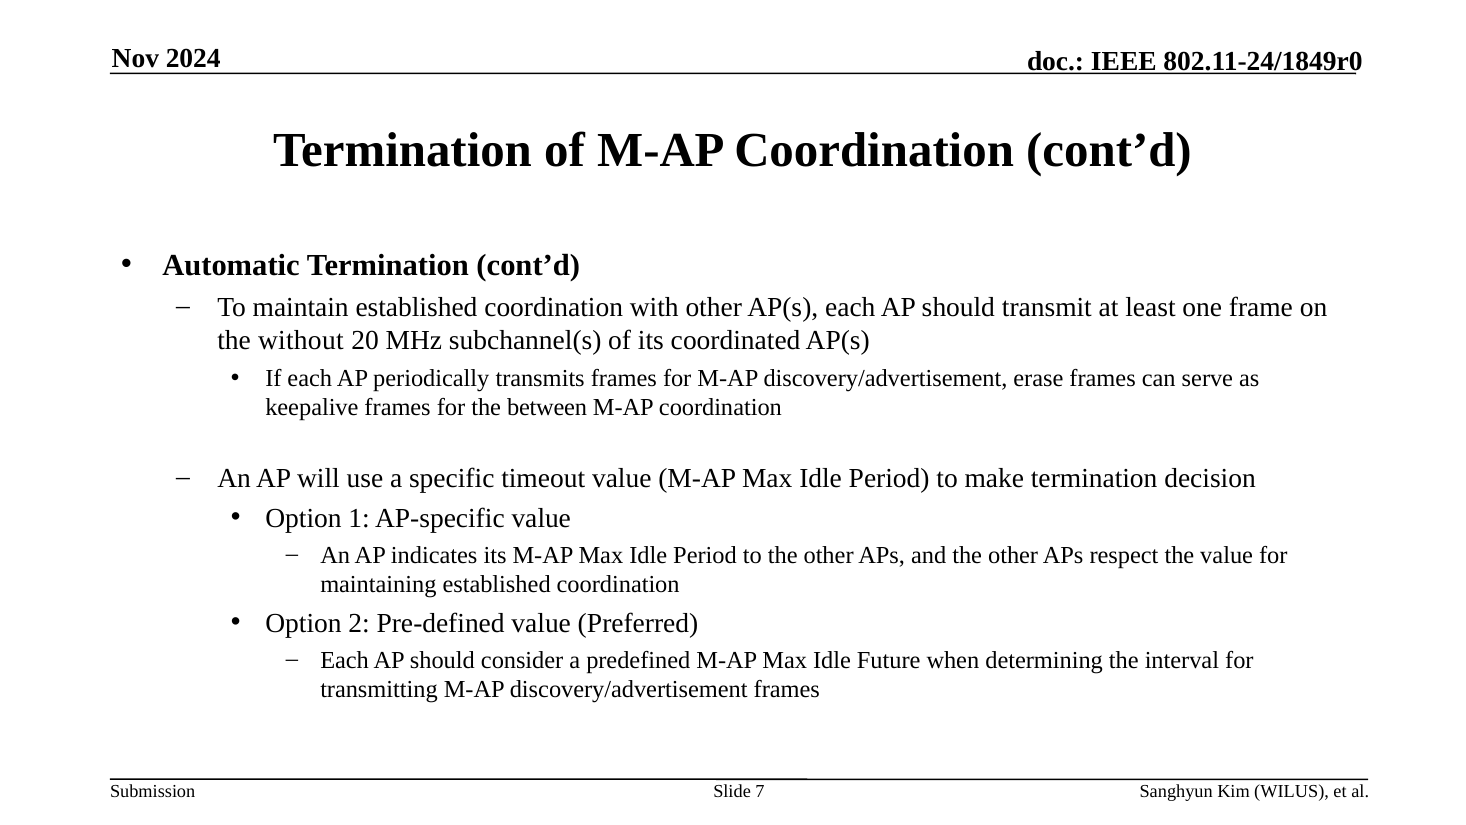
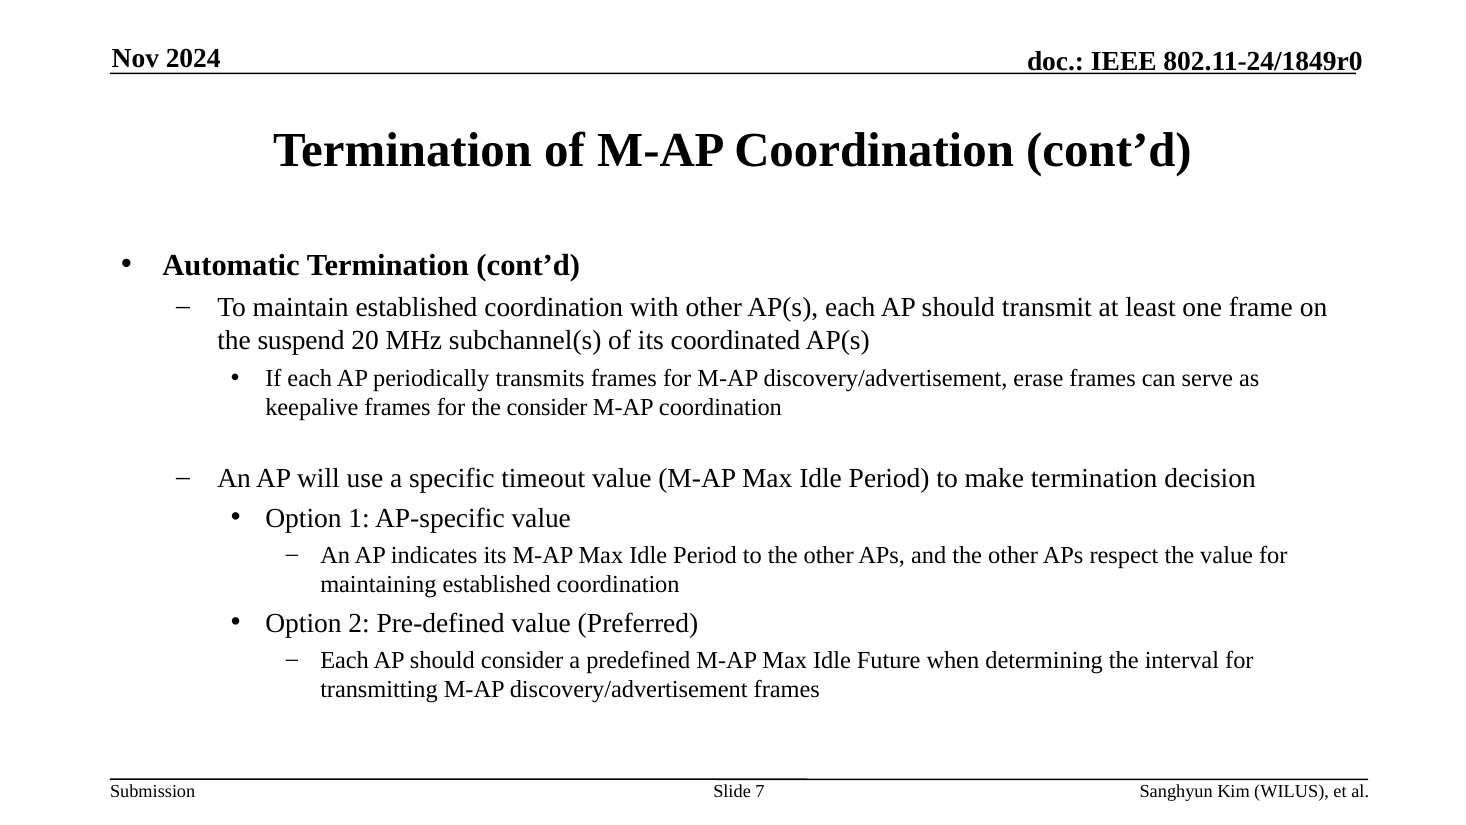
without: without -> suspend (301, 340)
the between: between -> consider (547, 407)
